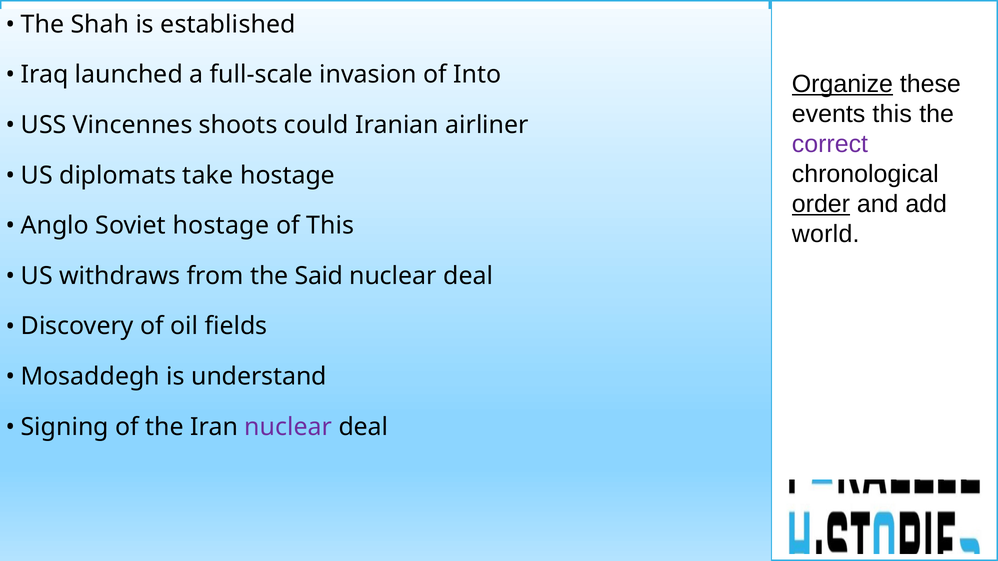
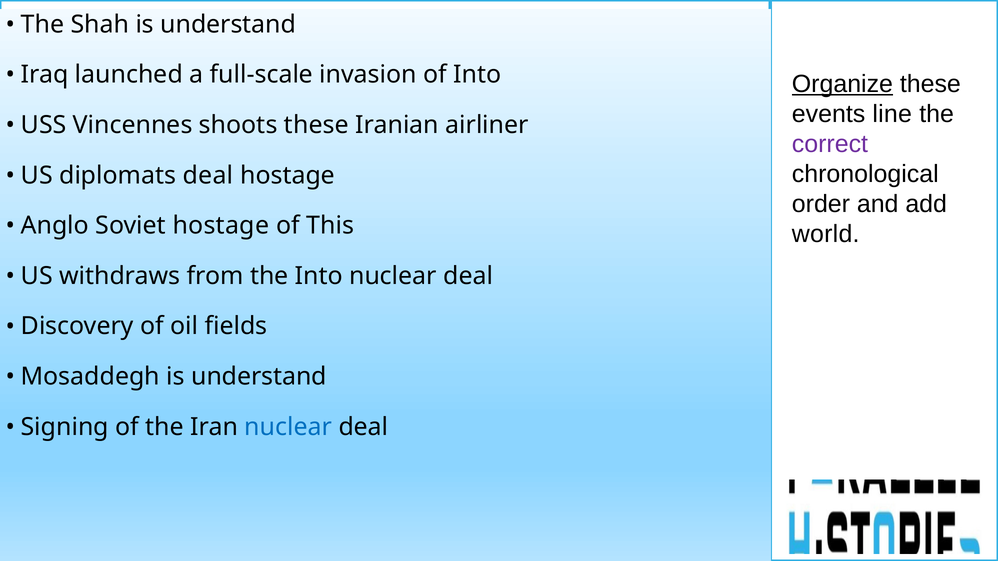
Shah is established: established -> understand (228, 24)
events this: this -> line (892, 114)
shoots could: could -> these (316, 125)
diplomats take: take -> deal (208, 175)
order underline: present -> none (821, 204)
the Said: Said -> Into (319, 276)
nuclear colour: purple -> blue (288, 427)
